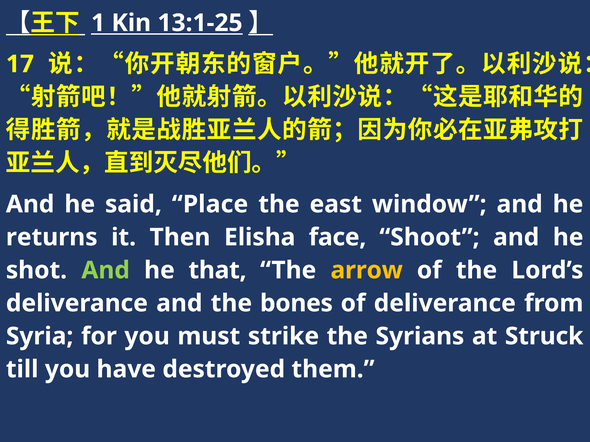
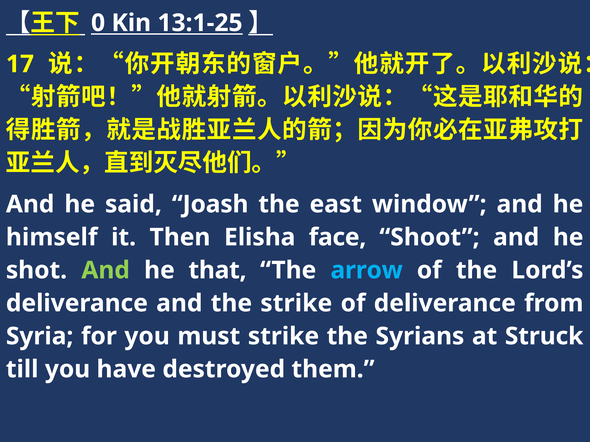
1: 1 -> 0 (98, 23)
Place: Place -> Joash (210, 204)
returns: returns -> himself (52, 238)
arrow colour: yellow -> light blue (367, 271)
the bones: bones -> strike (296, 304)
